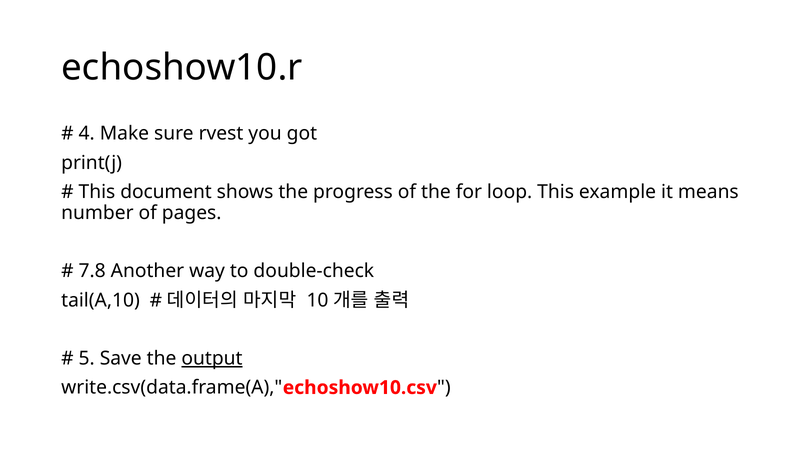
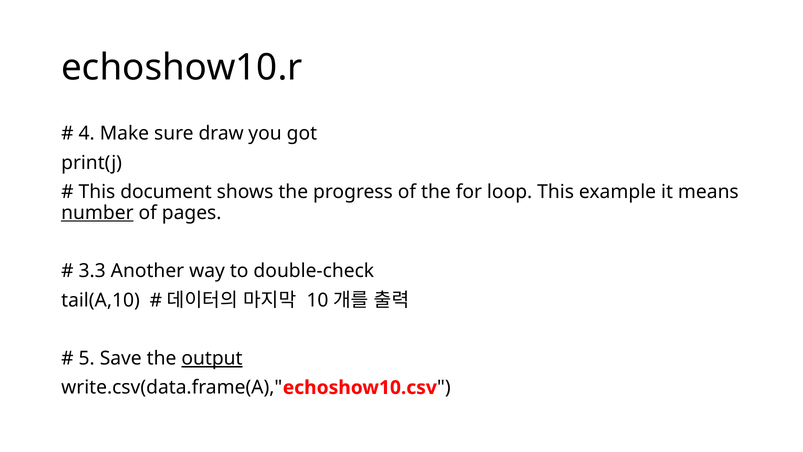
rvest: rvest -> draw (221, 134)
number underline: none -> present (97, 213)
7.8: 7.8 -> 3.3 (92, 271)
